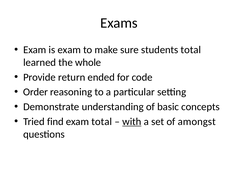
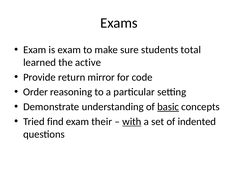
whole: whole -> active (88, 63)
ended: ended -> mirror (101, 77)
basic underline: none -> present (168, 107)
exam total: total -> their (102, 122)
amongst: amongst -> indented (197, 122)
